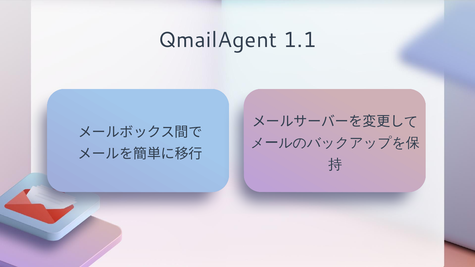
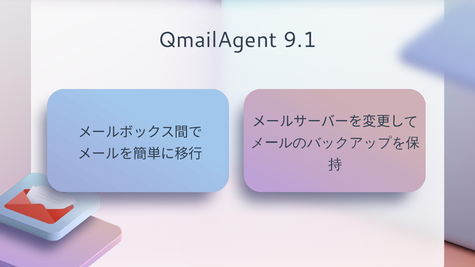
1.1: 1.1 -> 9.1 (300, 40)
